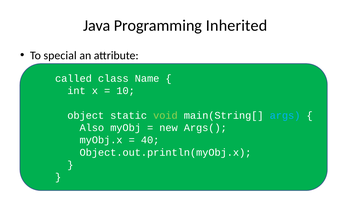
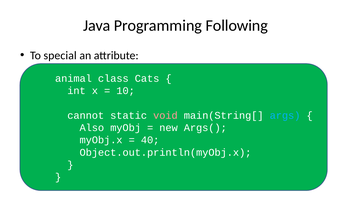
Inherited: Inherited -> Following (237, 25)
called: called -> animal (73, 78)
Name: Name -> Cats (147, 78)
object: object -> cannot (86, 115)
void colour: light green -> pink (165, 115)
